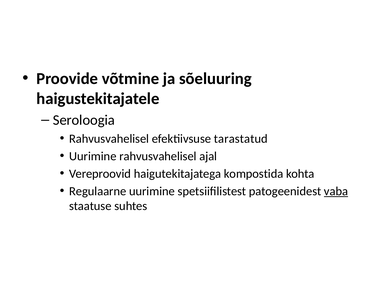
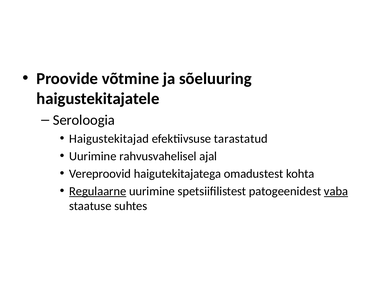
Rahvusvahelisel: Rahvusvahelisel -> Haigustekitajad (109, 138)
kompostida: kompostida -> omadustest (254, 173)
Regulaarne underline: none -> present (98, 191)
